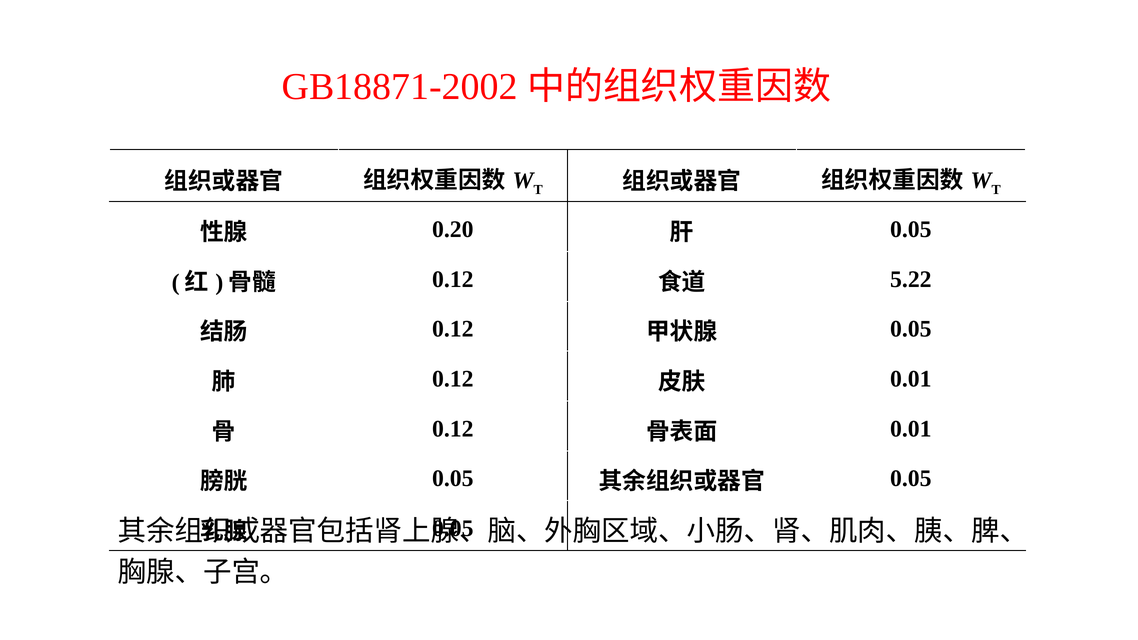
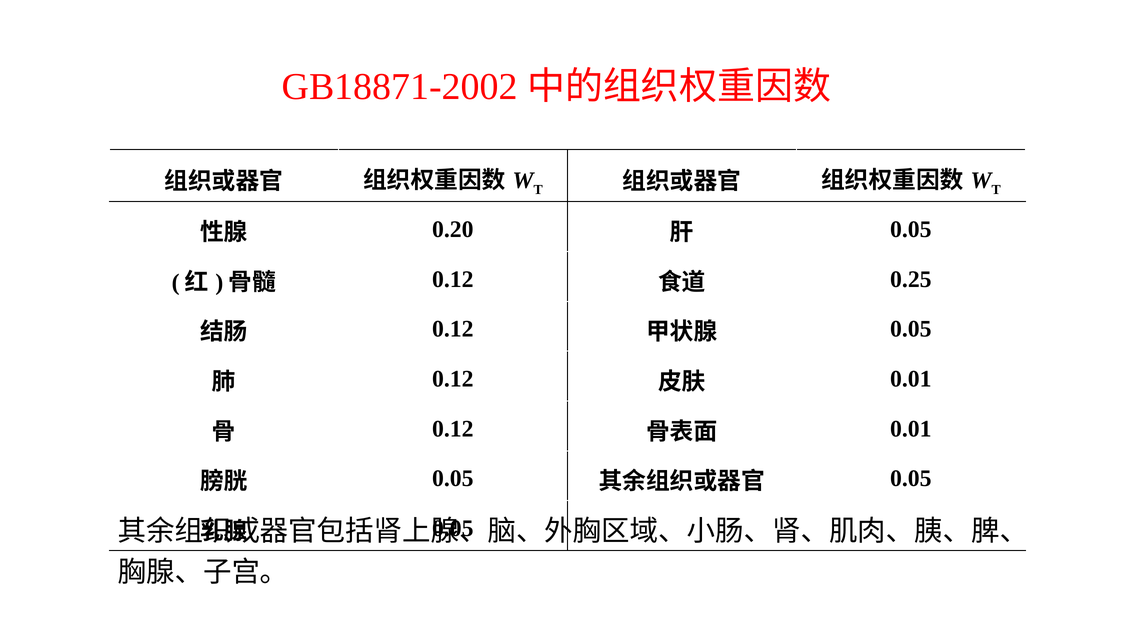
5.22: 5.22 -> 0.25 (911, 279)
